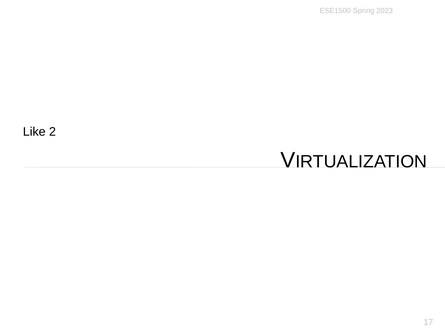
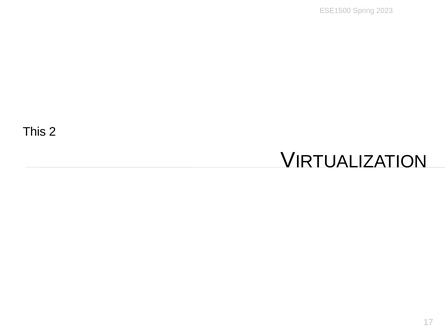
Like: Like -> This (34, 132)
